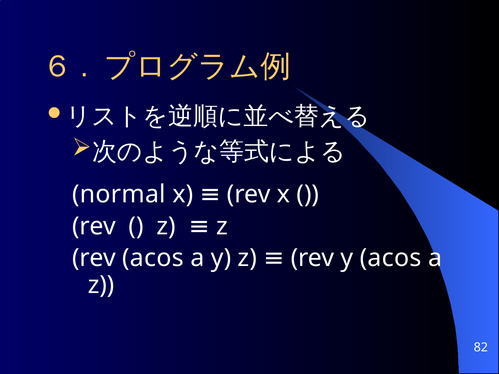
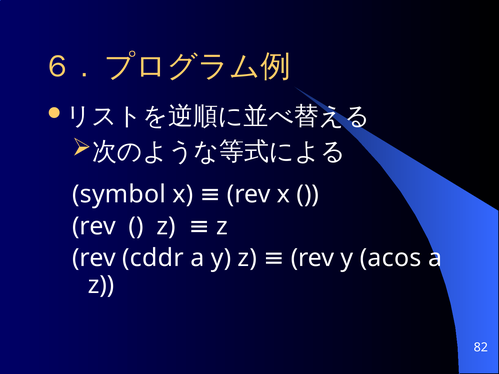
normal: normal -> symbol (119, 194)
rev acos: acos -> cddr (153, 258)
